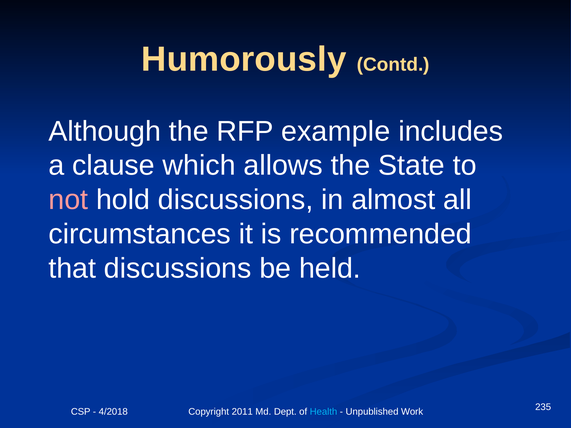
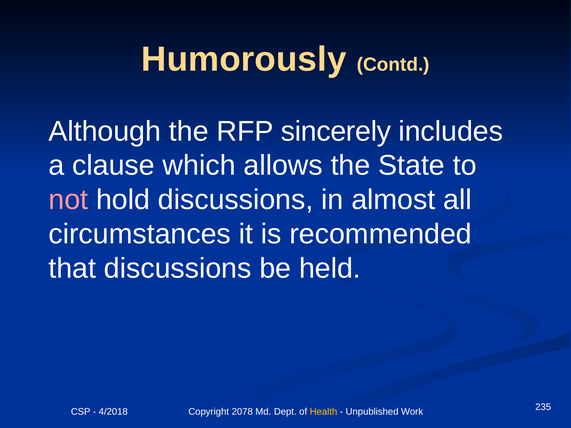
example: example -> sincerely (336, 131)
2011: 2011 -> 2078 (242, 412)
Health colour: light blue -> yellow (324, 412)
